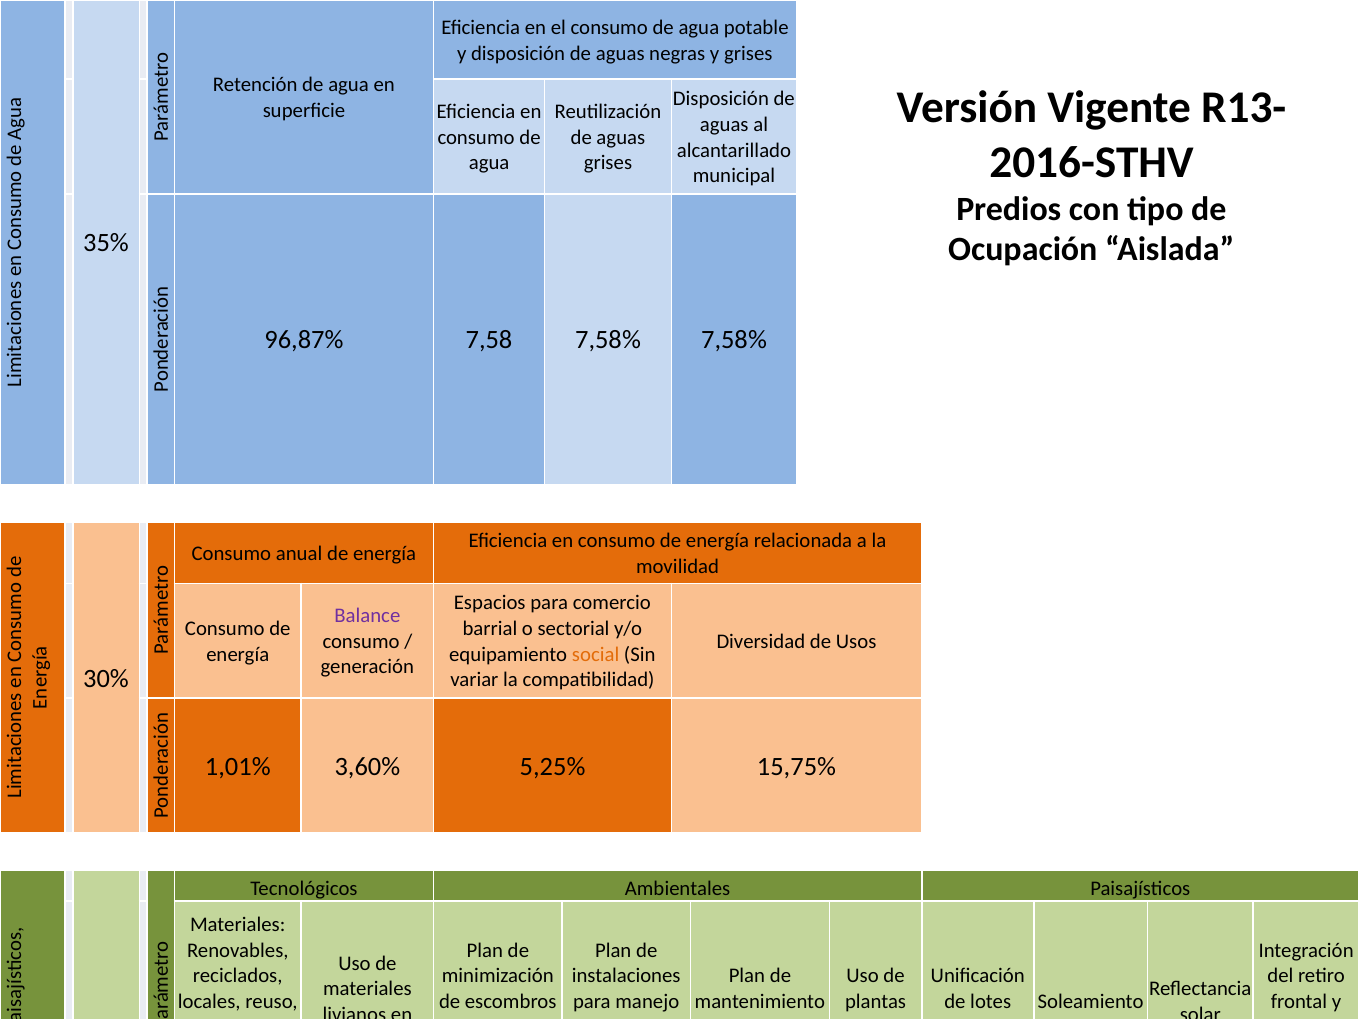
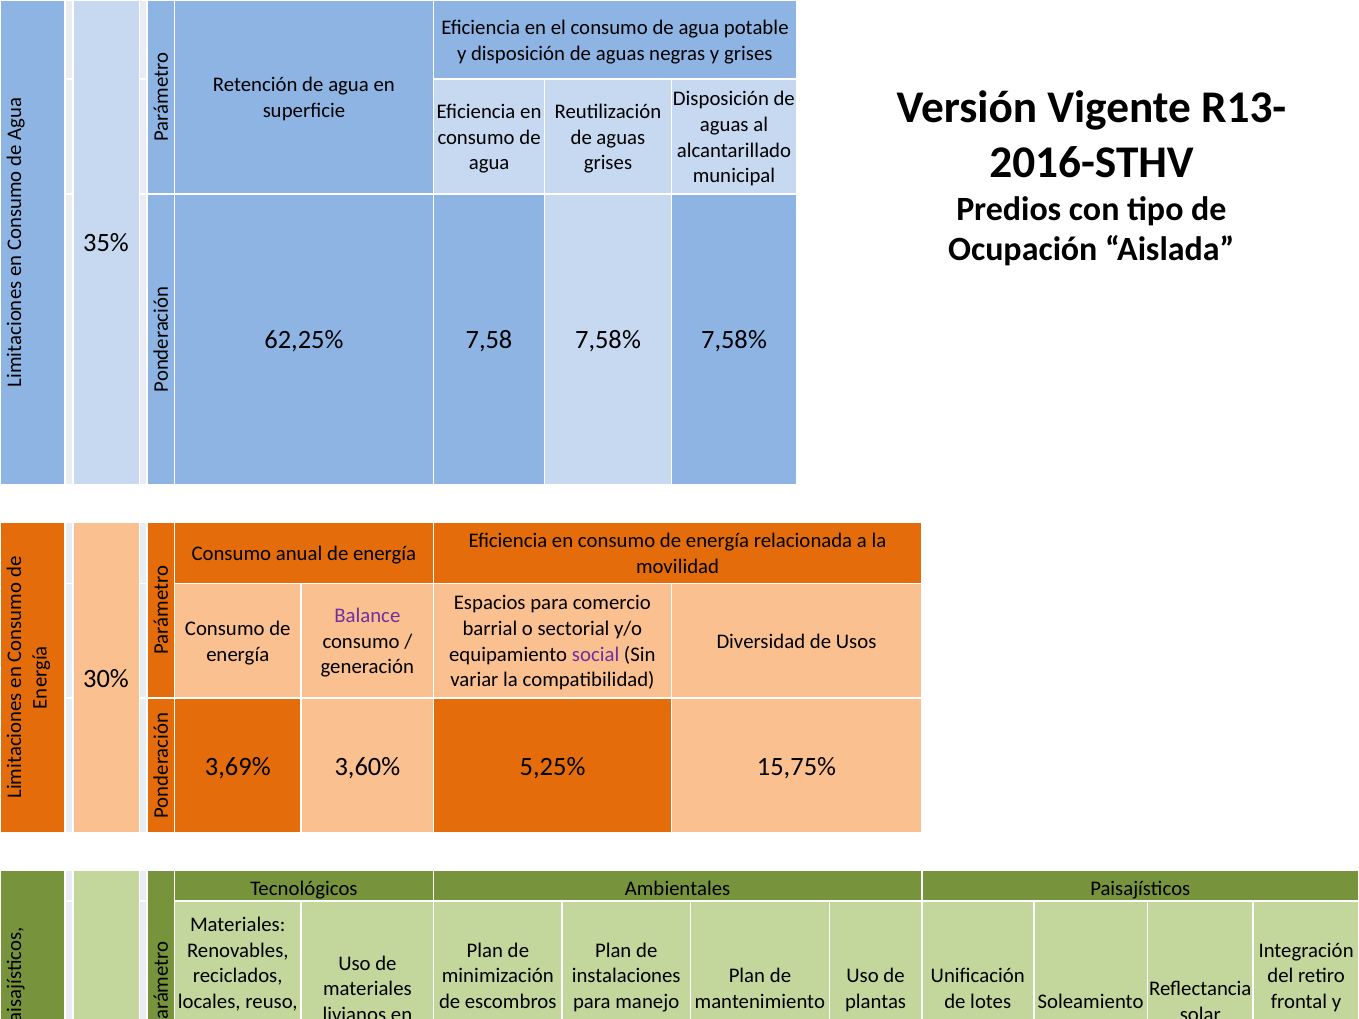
96,87%: 96,87% -> 62,25% (304, 340)
social colour: orange -> purple (596, 654)
1,01%: 1,01% -> 3,69% (238, 767)
